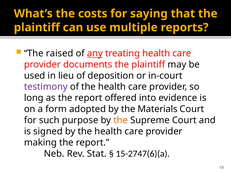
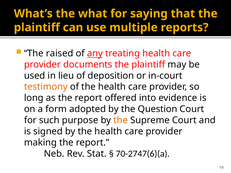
costs: costs -> what (93, 14)
testimony colour: purple -> orange (46, 87)
Materials: Materials -> Question (158, 109)
15-2747(6)(a: 15-2747(6)(a -> 70-2747(6)(a (143, 154)
